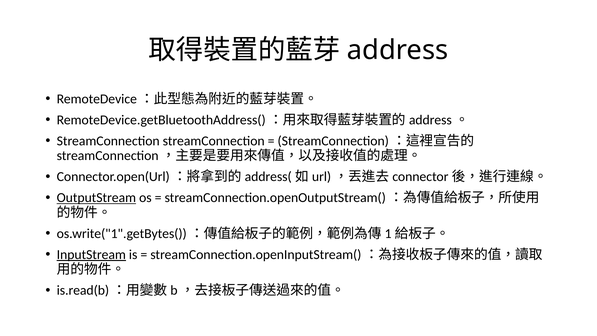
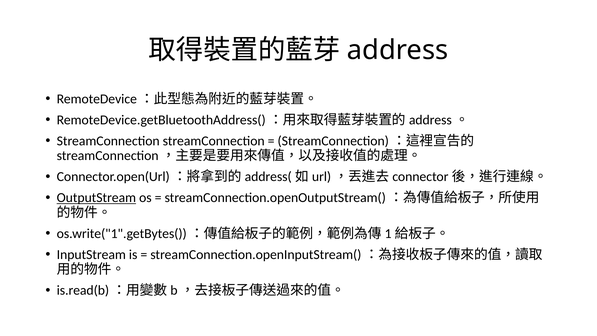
InputStream underline: present -> none (91, 254)
